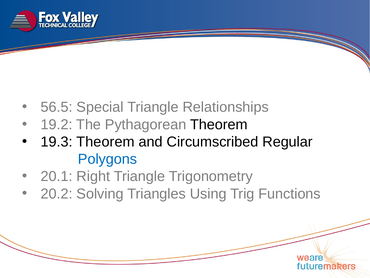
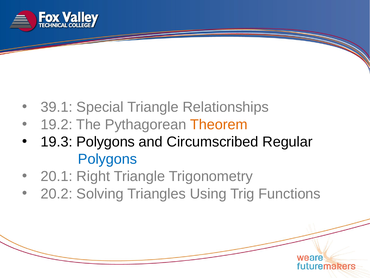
56.5: 56.5 -> 39.1 (57, 107)
Theorem colour: black -> orange (219, 124)
19.3 Theorem: Theorem -> Polygons (106, 142)
